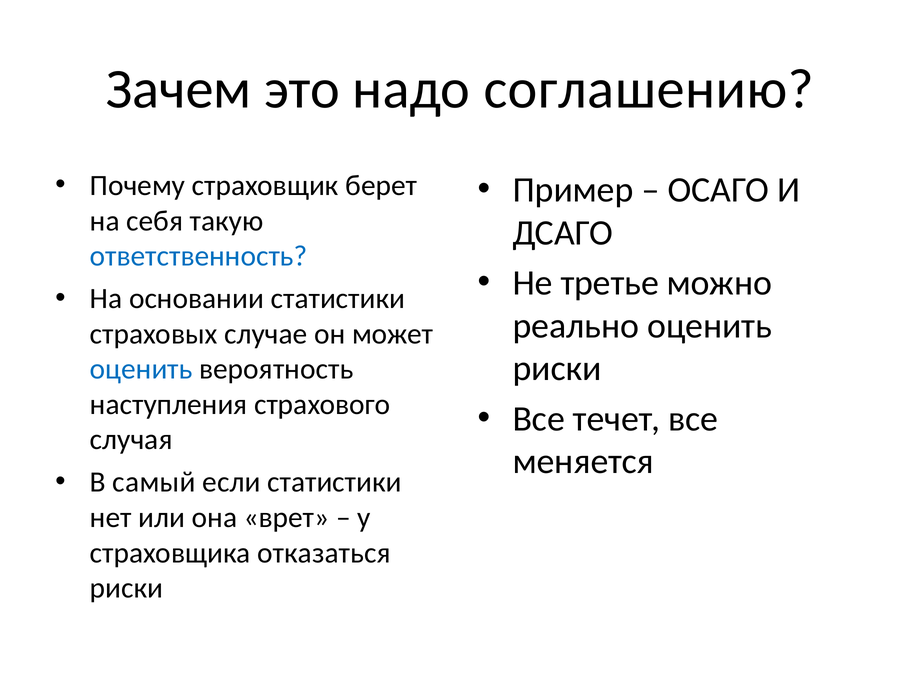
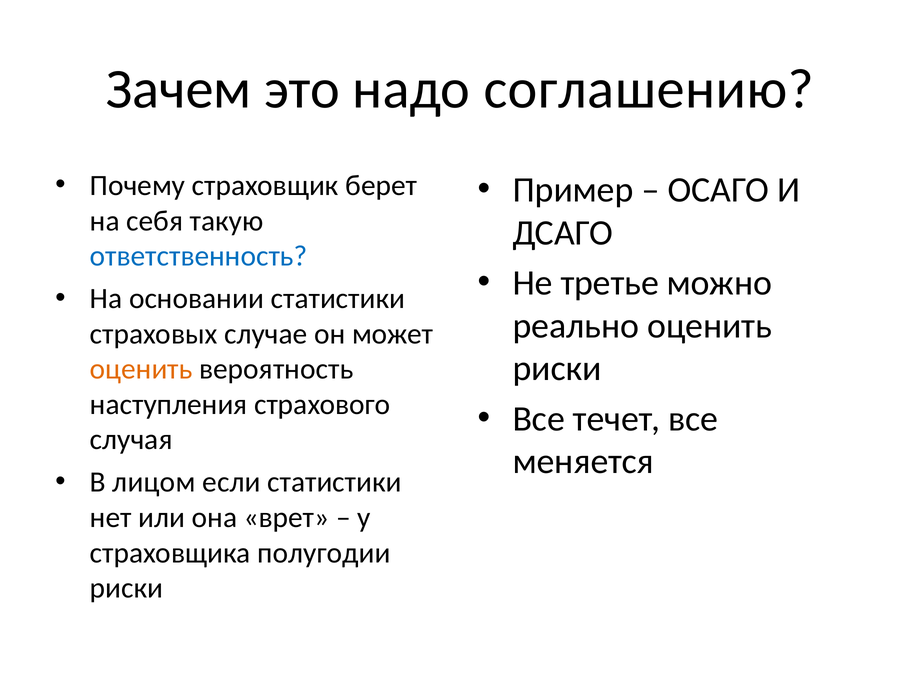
оценить colour: blue -> orange (141, 369)
самый: самый -> лицом (154, 483)
отказаться: отказаться -> полугодии (324, 553)
